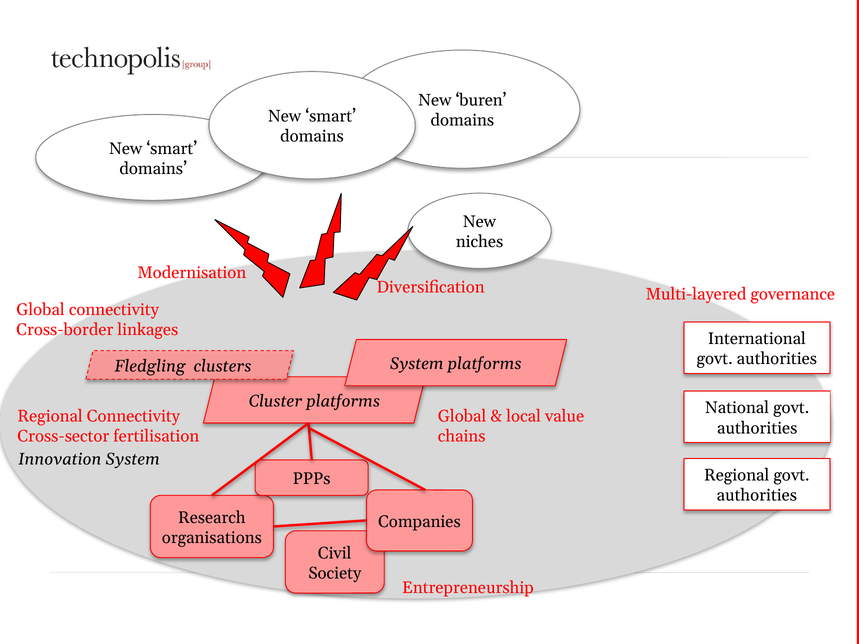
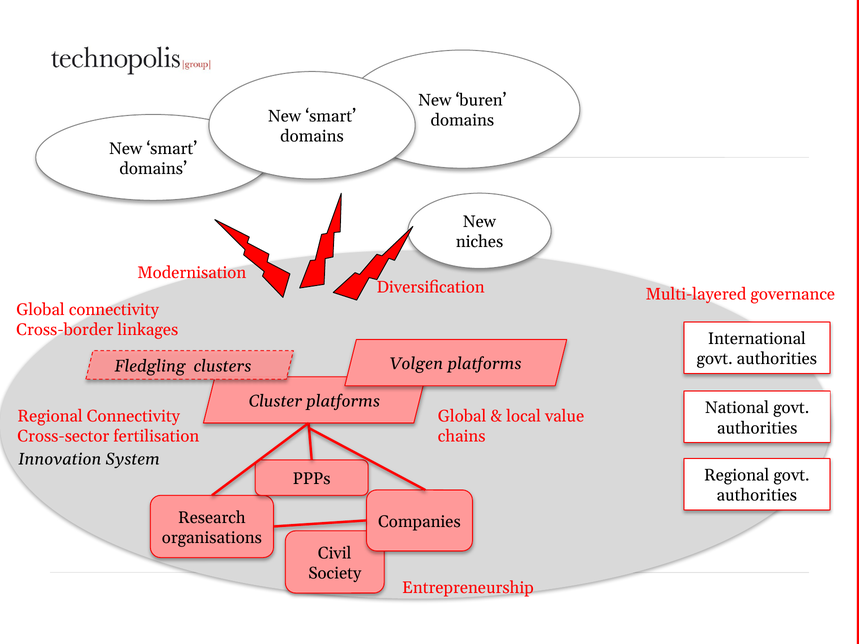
System: System -> Volgen (417, 364)
